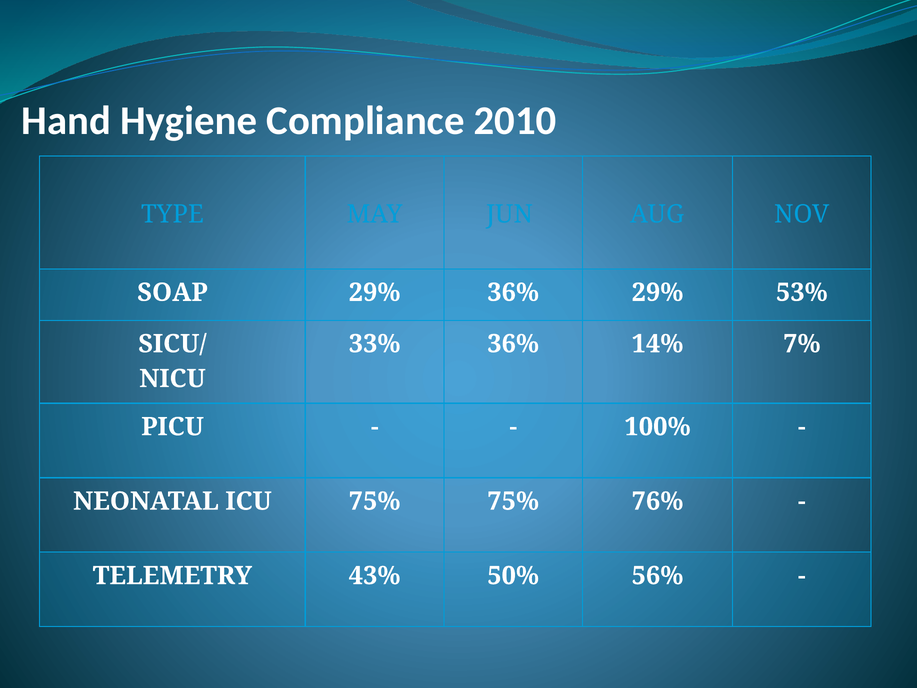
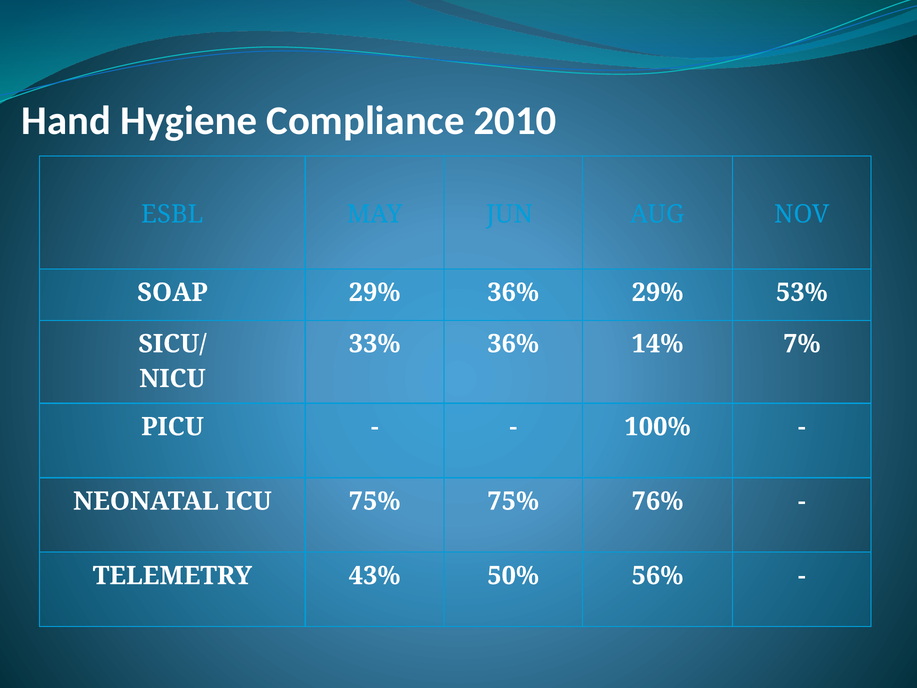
TYPE: TYPE -> ESBL (172, 214)
